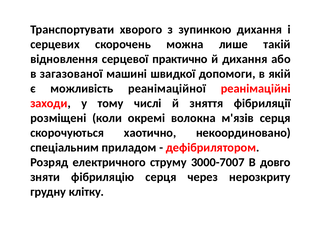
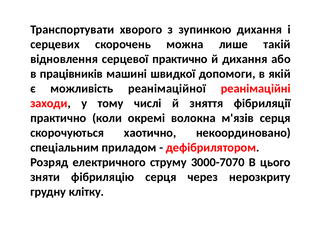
загазованої: загазованої -> працівників (71, 74)
розміщені: розміщені -> практично (58, 118)
3000-7007: 3000-7007 -> 3000-7070 (218, 162)
довго: довго -> цього (275, 162)
